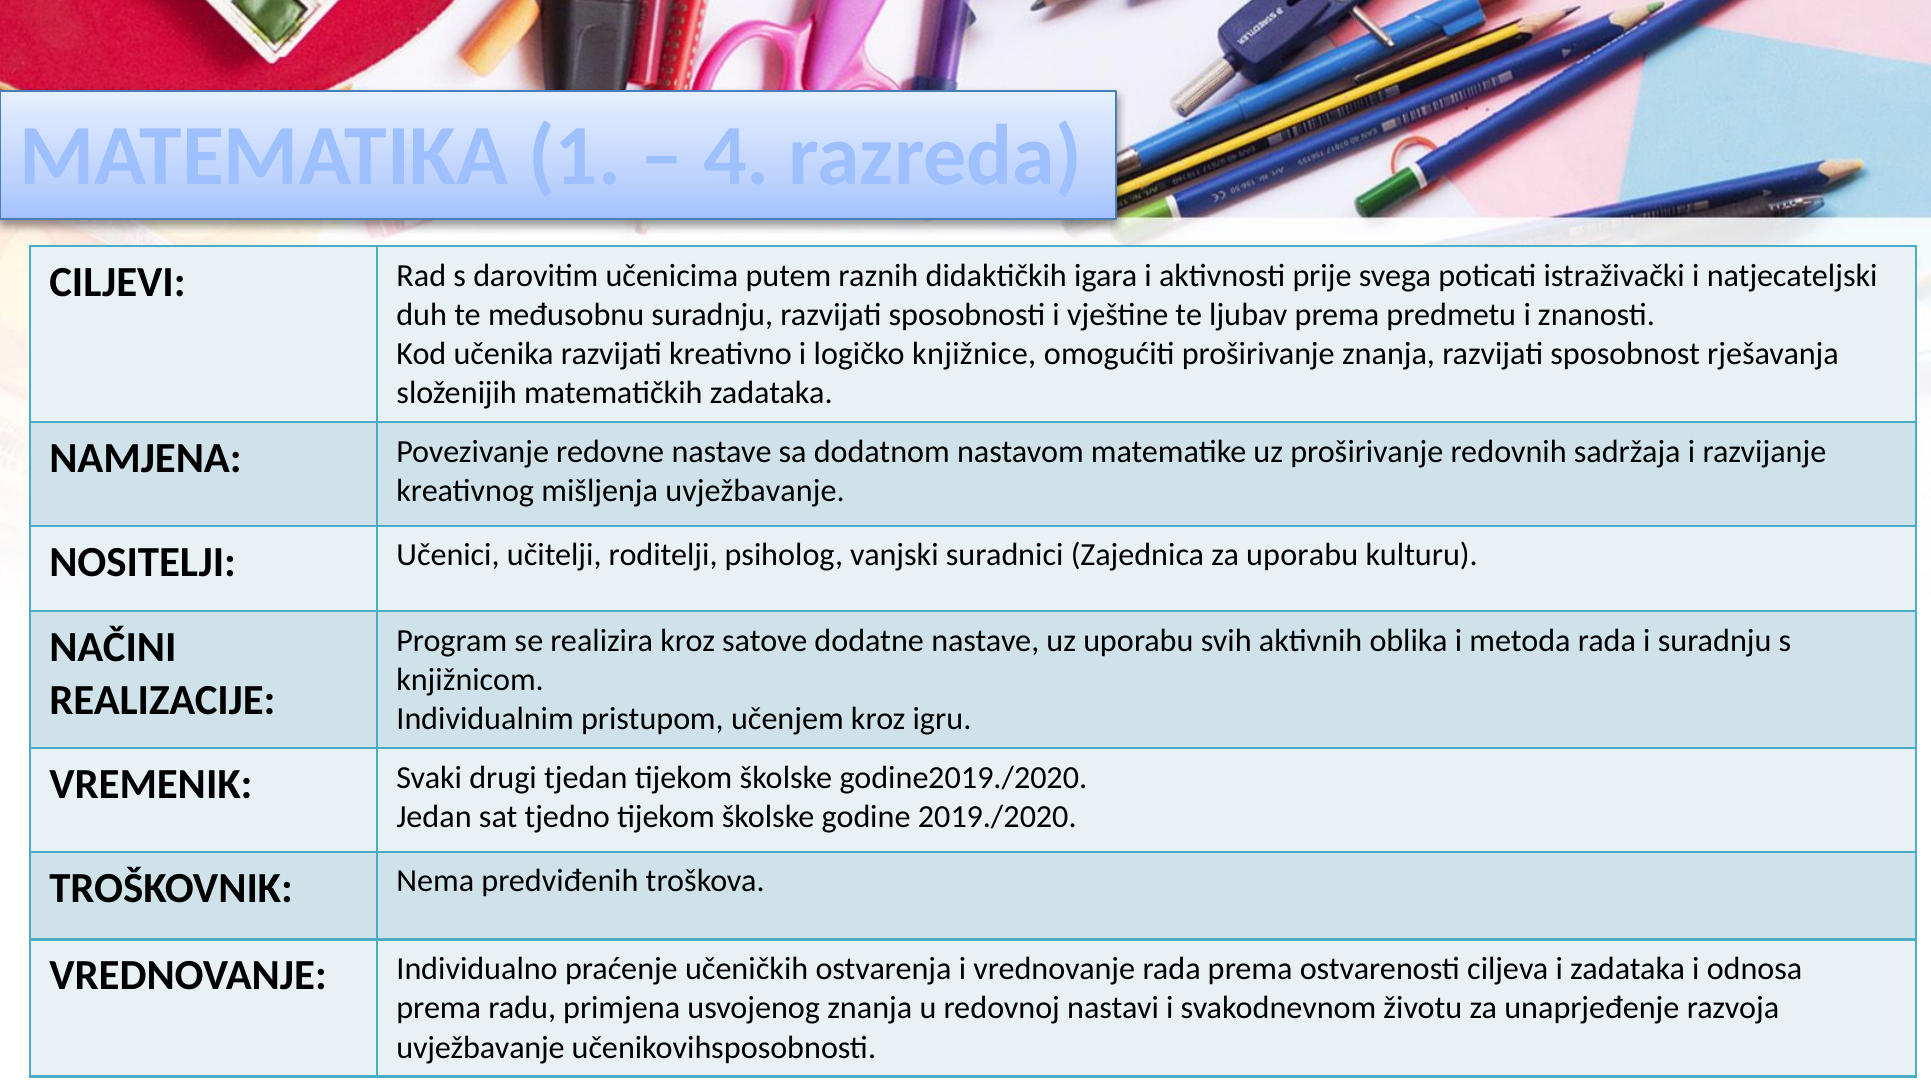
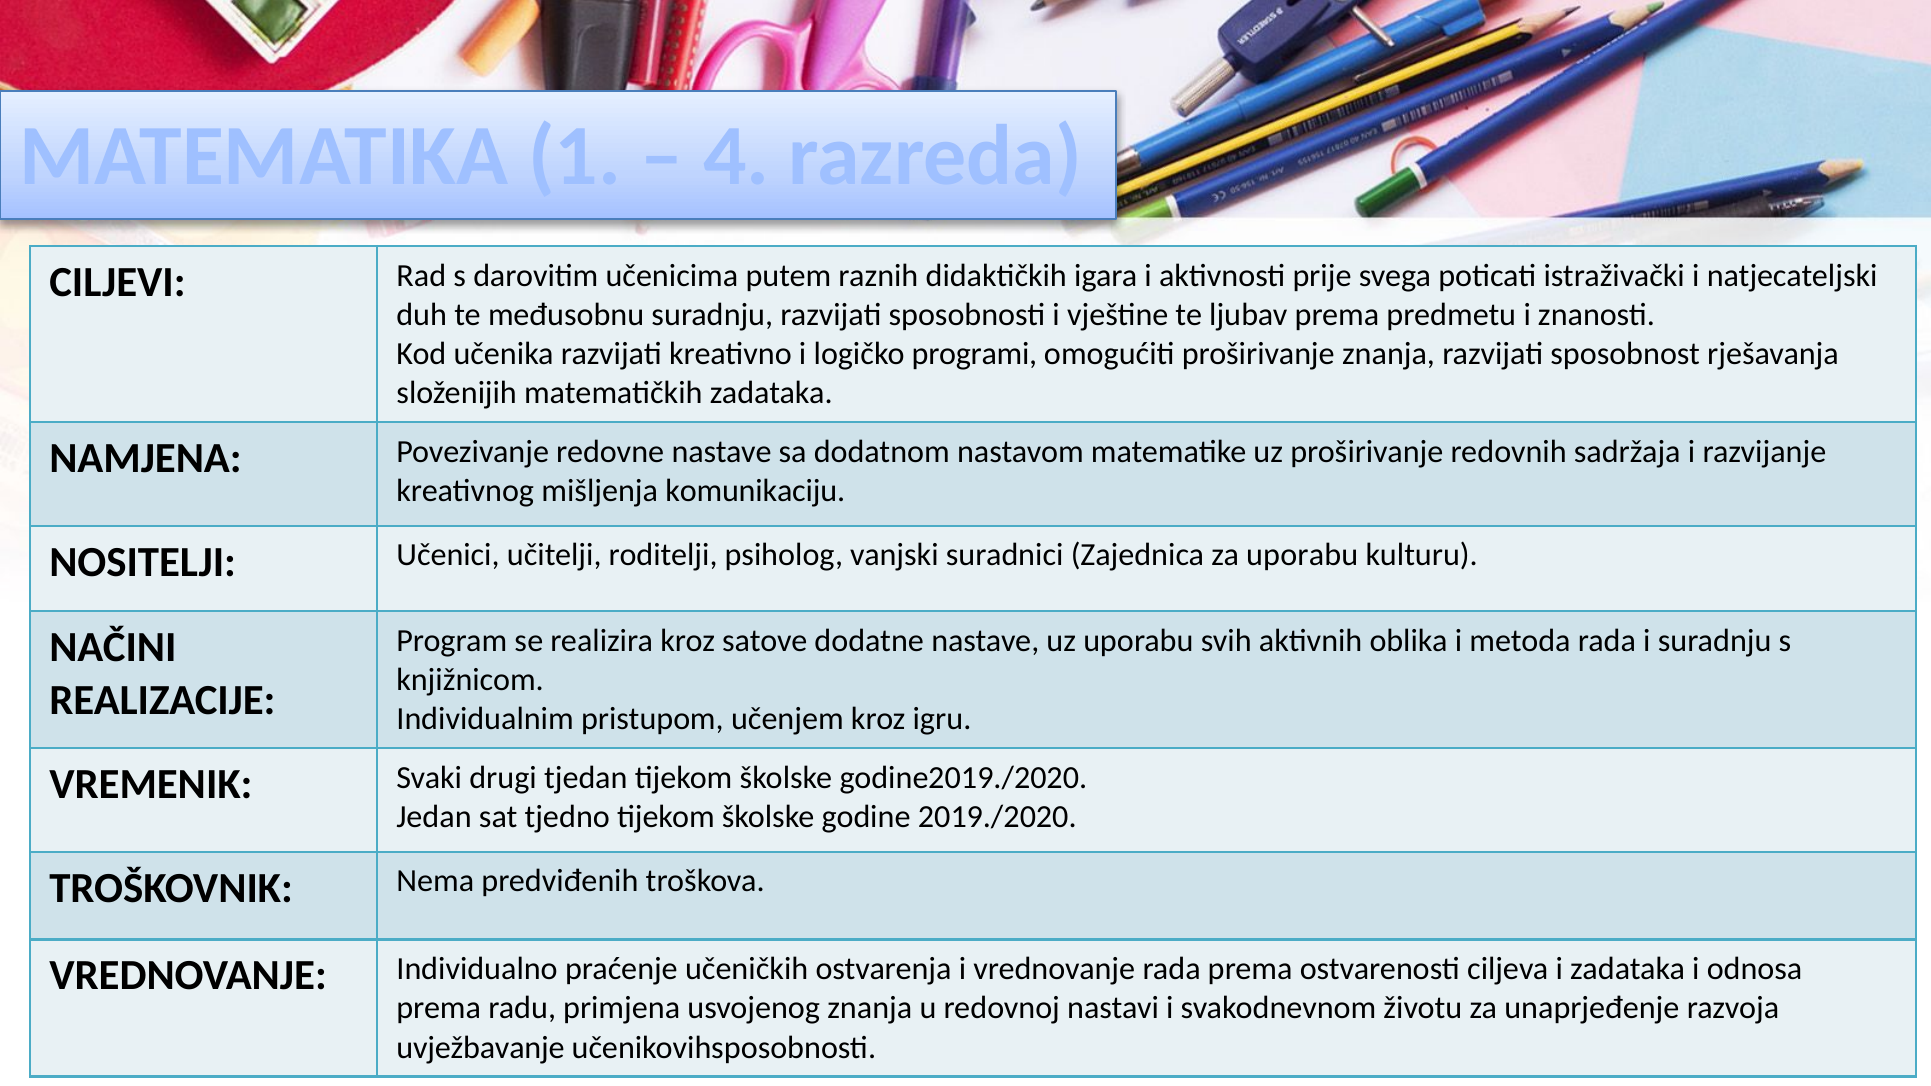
knjižnice: knjižnice -> programi (974, 354)
mišljenja uvježbavanje: uvježbavanje -> komunikaciju (755, 491)
